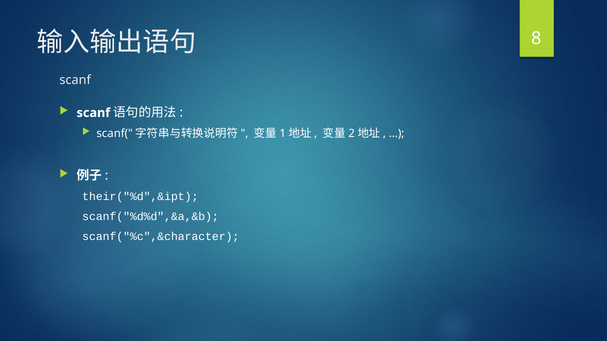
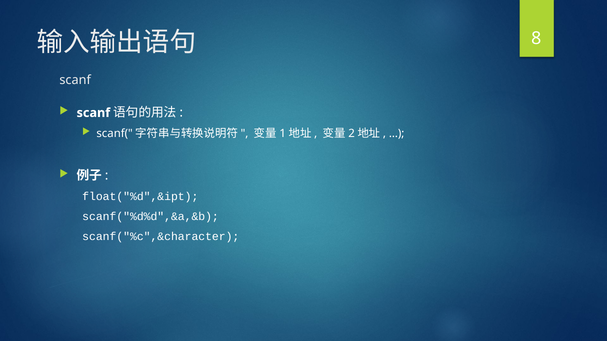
their("%d",&ipt: their("%d",&ipt -> float("%d",&ipt (140, 197)
